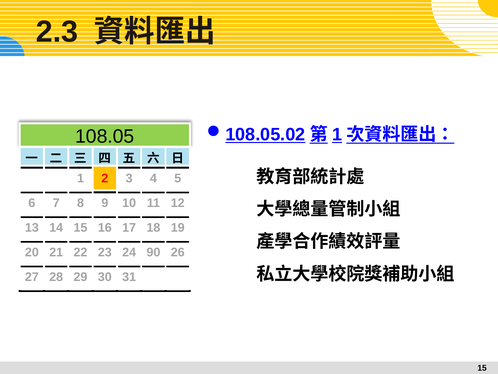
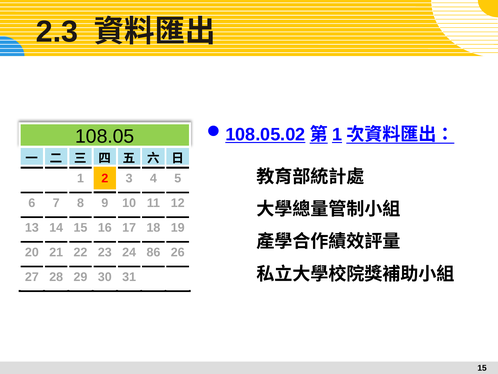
90: 90 -> 86 (153, 252)
